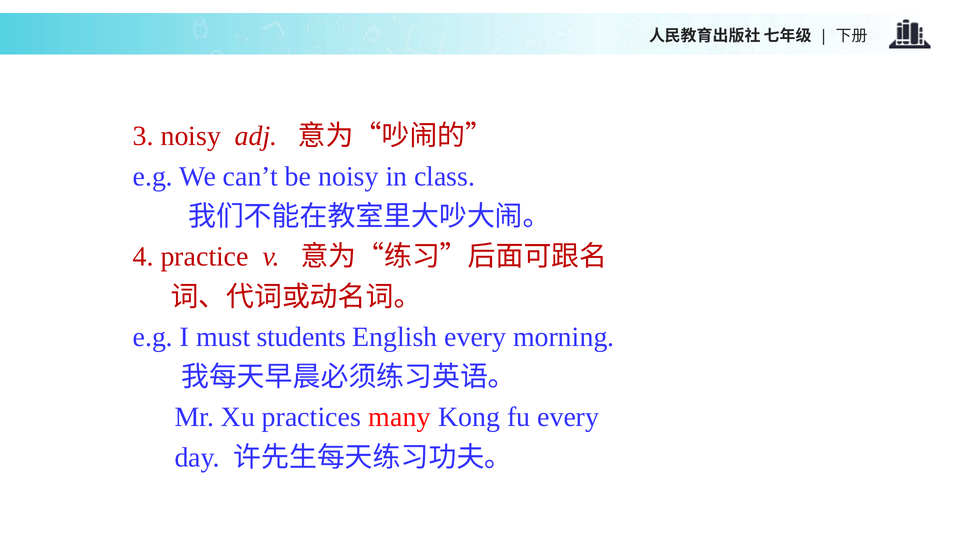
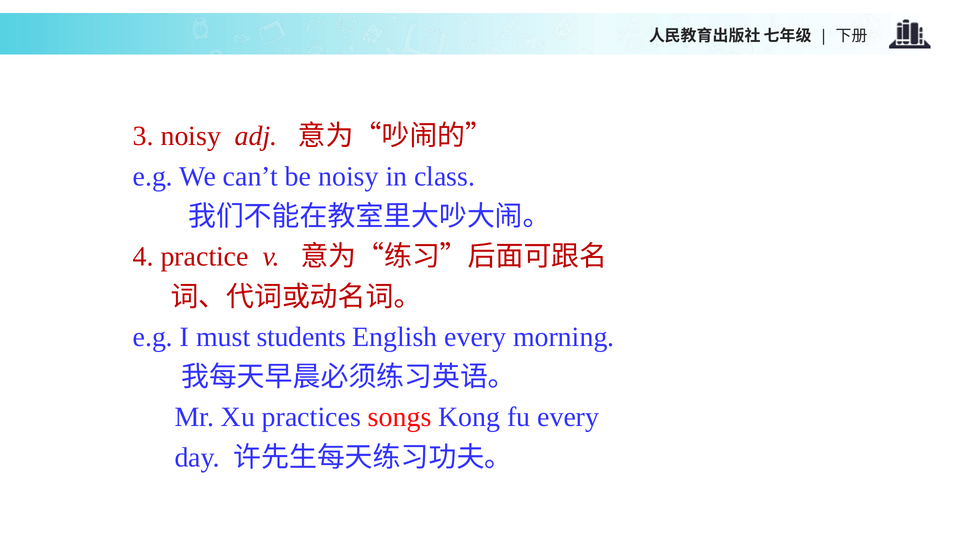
many: many -> songs (400, 417)
